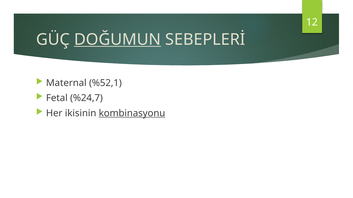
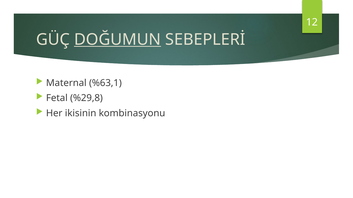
%52,1: %52,1 -> %63,1 (105, 83)
%24,7: %24,7 -> %29,8 (86, 98)
kombinasyonu underline: present -> none (132, 113)
